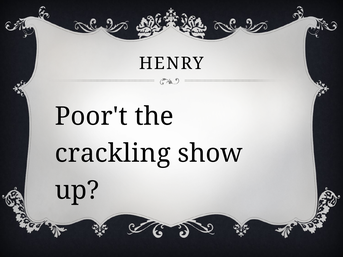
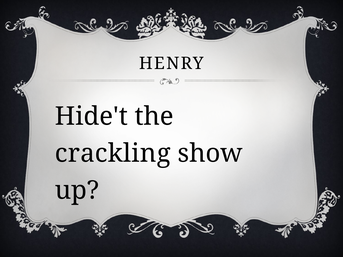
Poor't: Poor't -> Hide't (91, 117)
